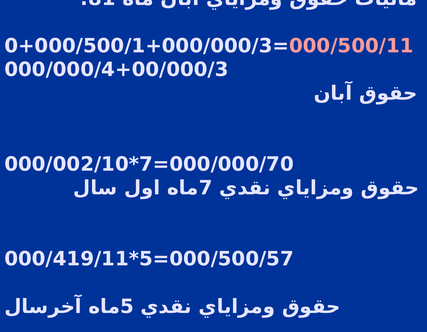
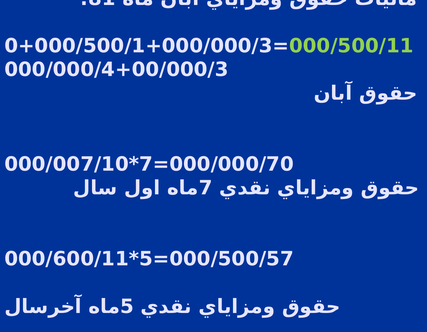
000/500/11 colour: pink -> light green (351, 46)
000/002/10: 000/002/10 -> 000/007/10 (67, 165)
000/419/11: 000/419/11 -> 000/600/11 (67, 260)
